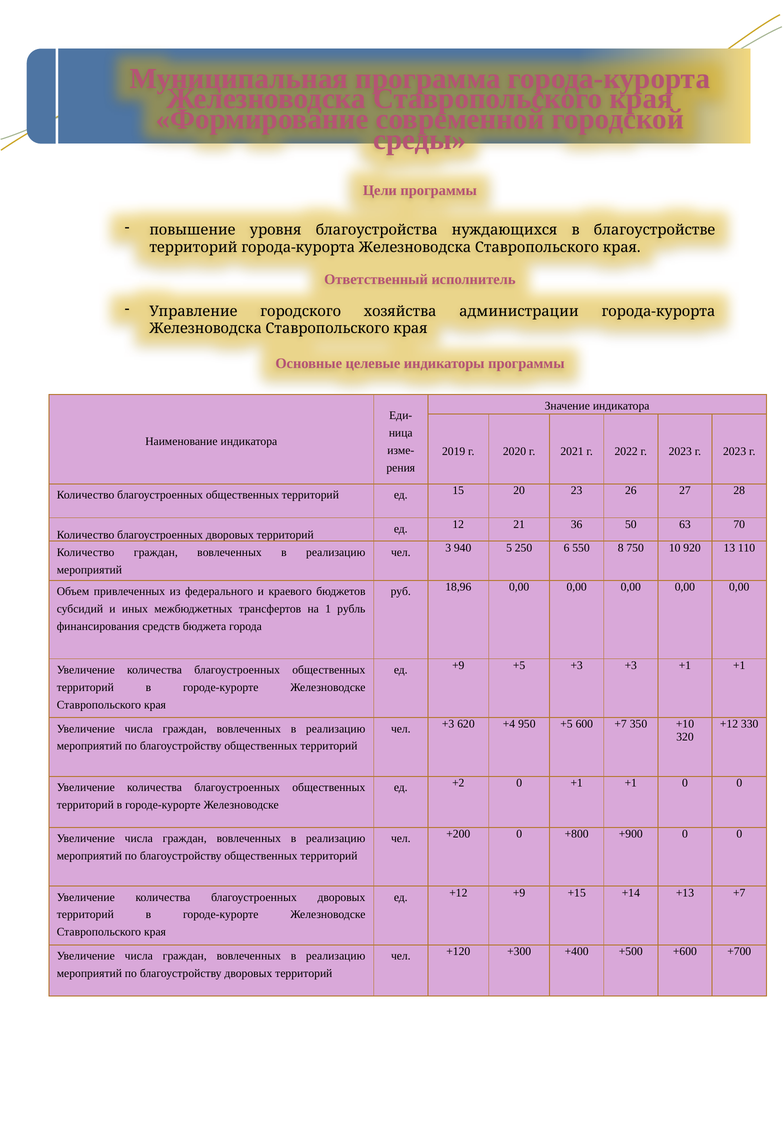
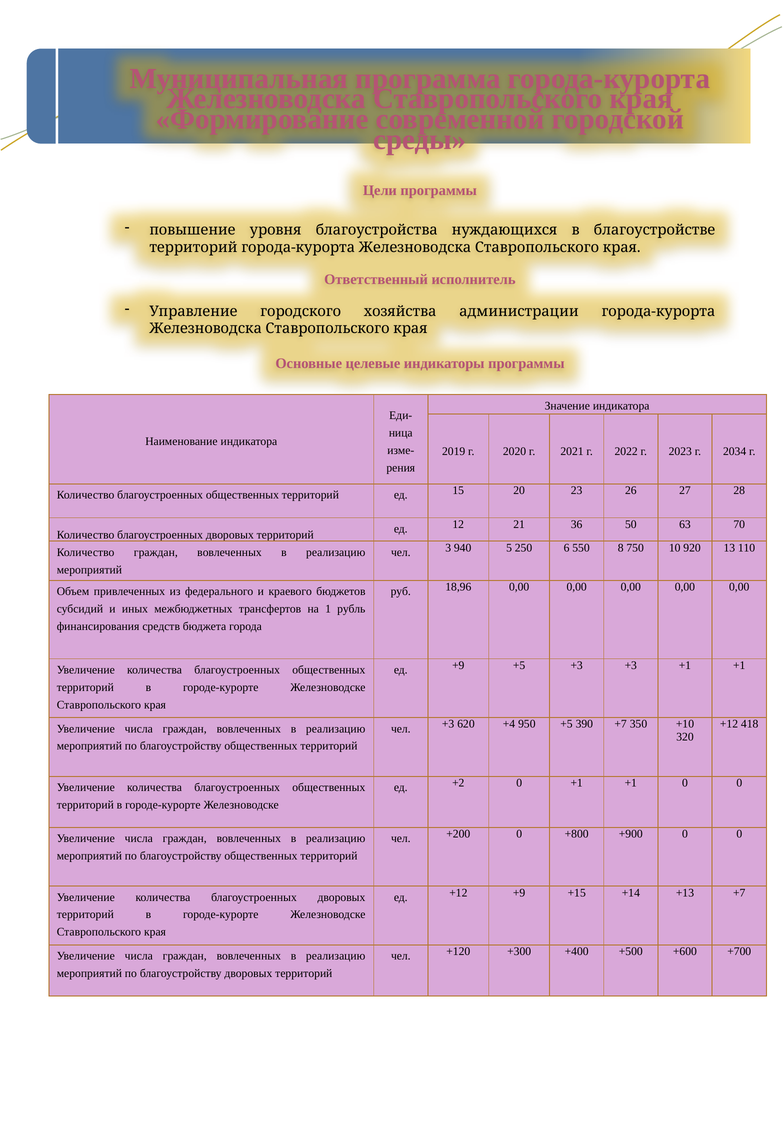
2023 г 2023: 2023 -> 2034 (735, 451)
330: 330 -> 418 (750, 724)
600: 600 -> 390 (584, 724)
